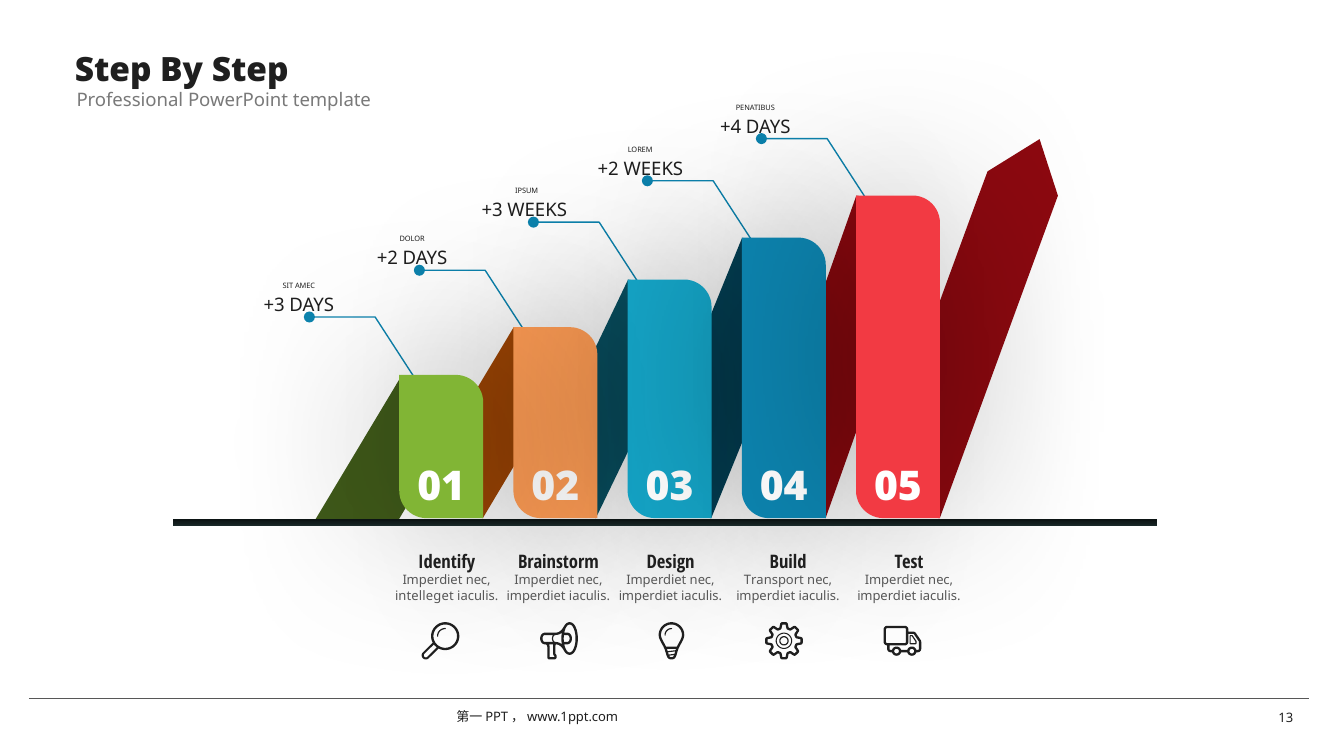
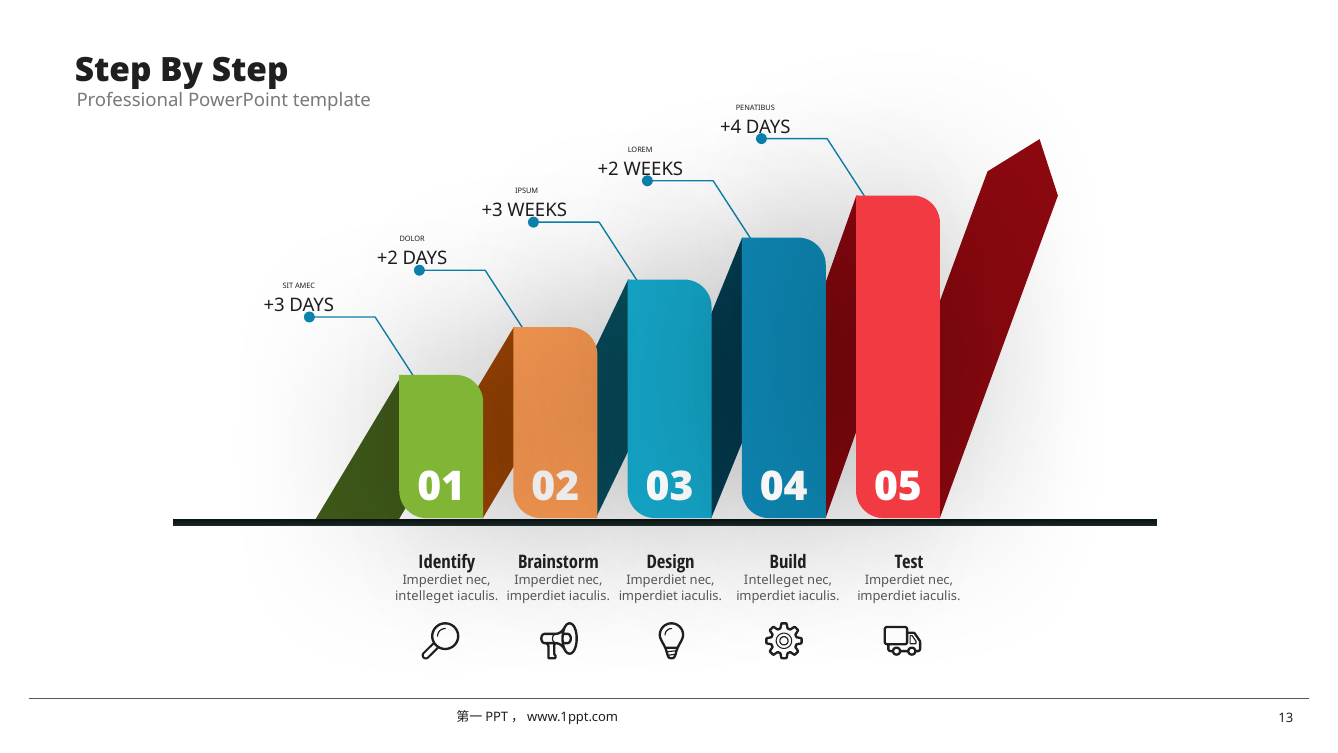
Transport: Transport -> Intelleget (774, 580)
